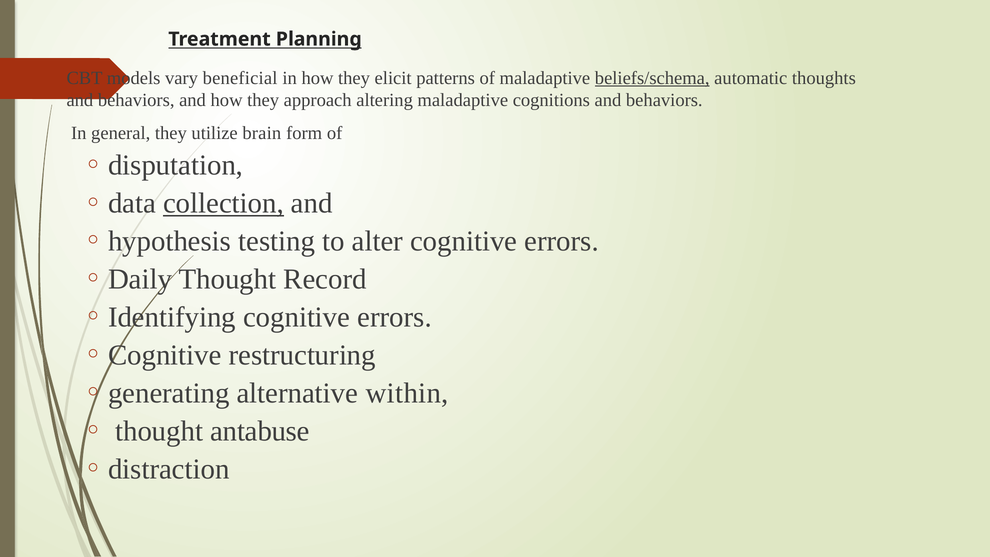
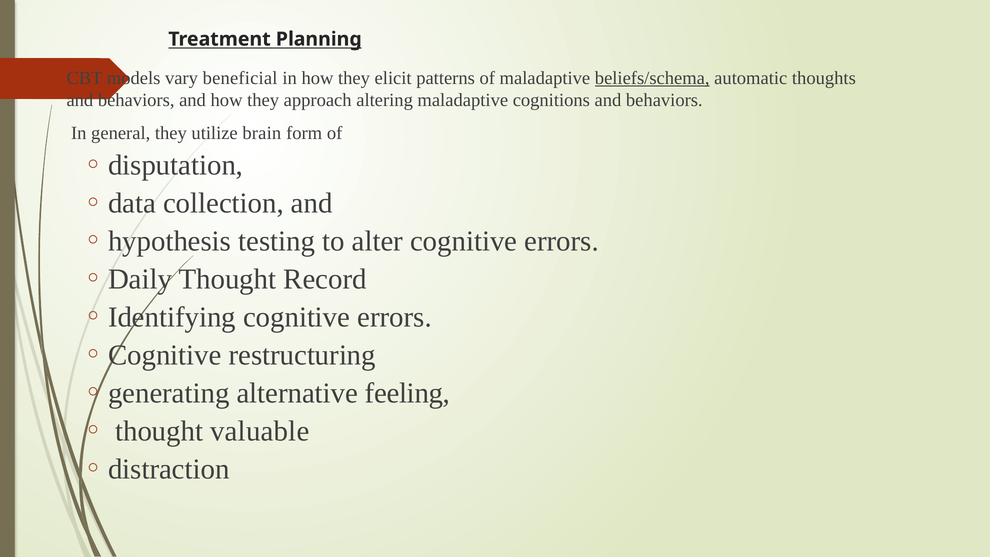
collection underline: present -> none (223, 203)
within: within -> feeling (407, 393)
antabuse: antabuse -> valuable (260, 431)
